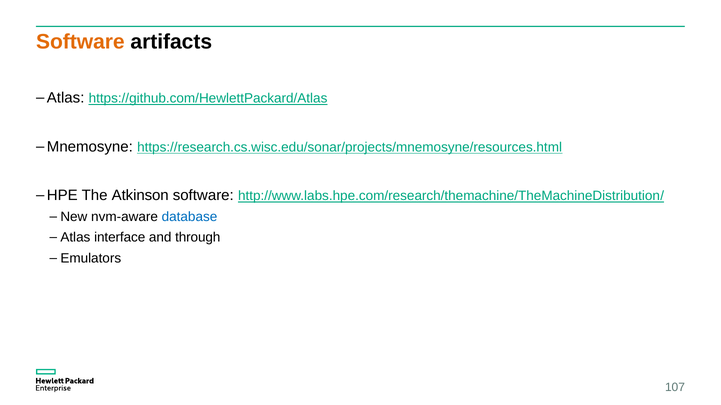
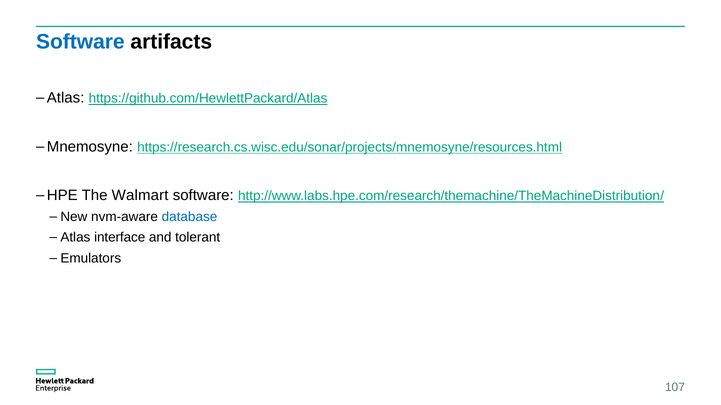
Software colour: orange -> blue (80, 42)
Atkinson: Atkinson -> Walmart (140, 196)
through: through -> tolerant (198, 238)
